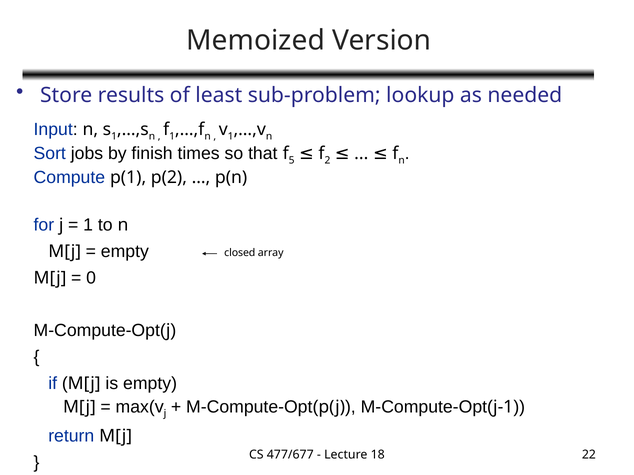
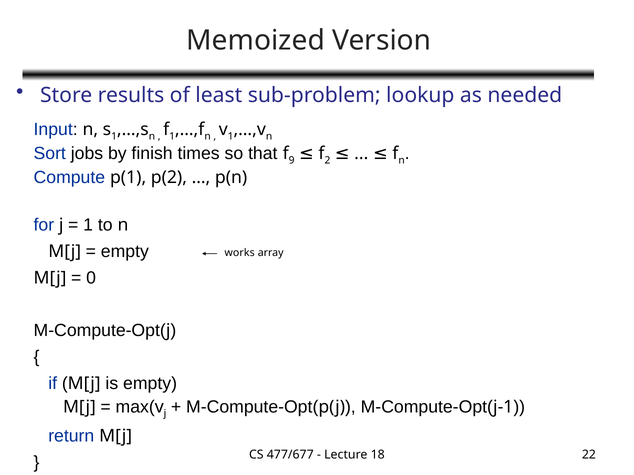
5: 5 -> 9 (292, 160)
closed: closed -> works (240, 253)
